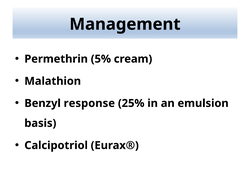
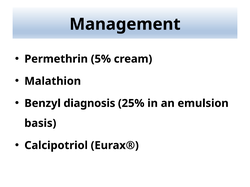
response: response -> diagnosis (89, 104)
